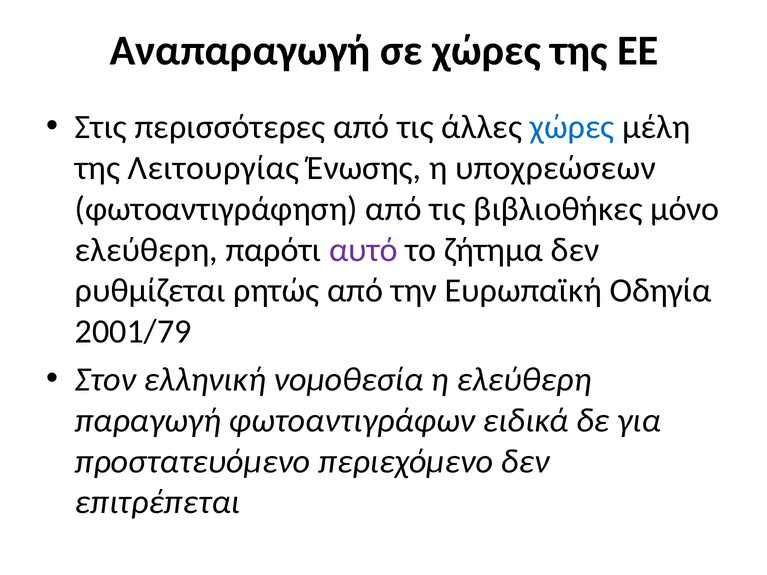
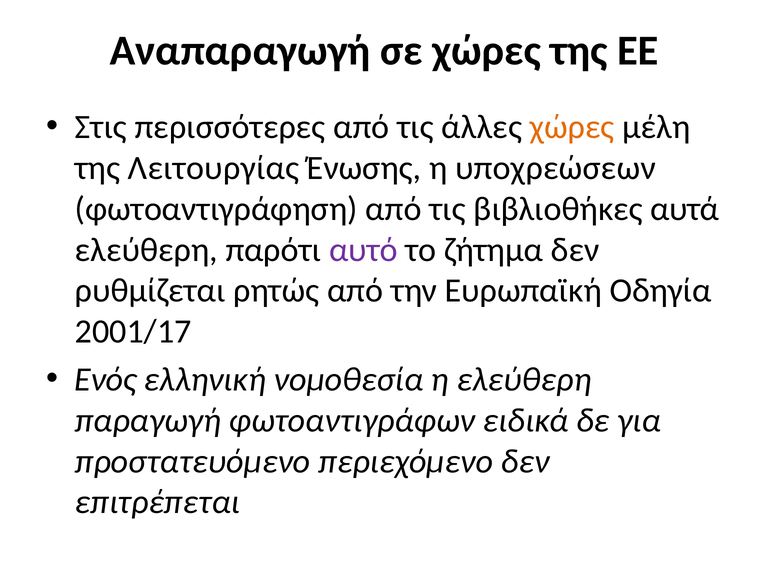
χώρες colour: blue -> orange (572, 127)
μόνο: μόνο -> αυτά (685, 209)
2001/79: 2001/79 -> 2001/17 (133, 332)
Στον: Στον -> Ενός (106, 380)
